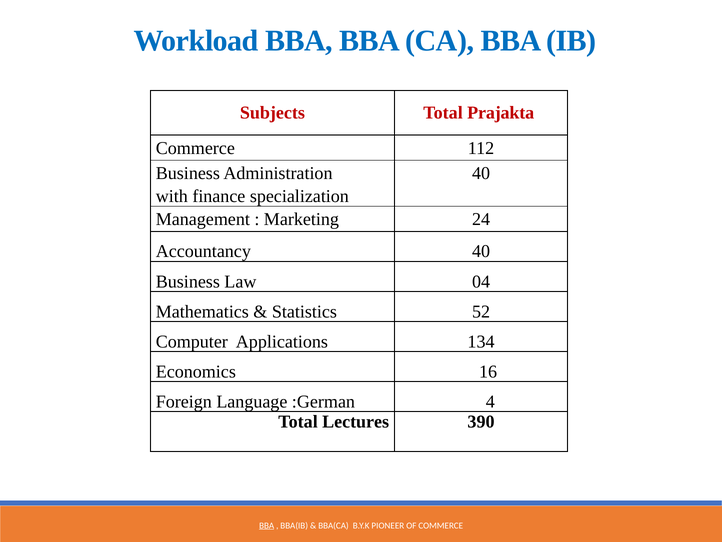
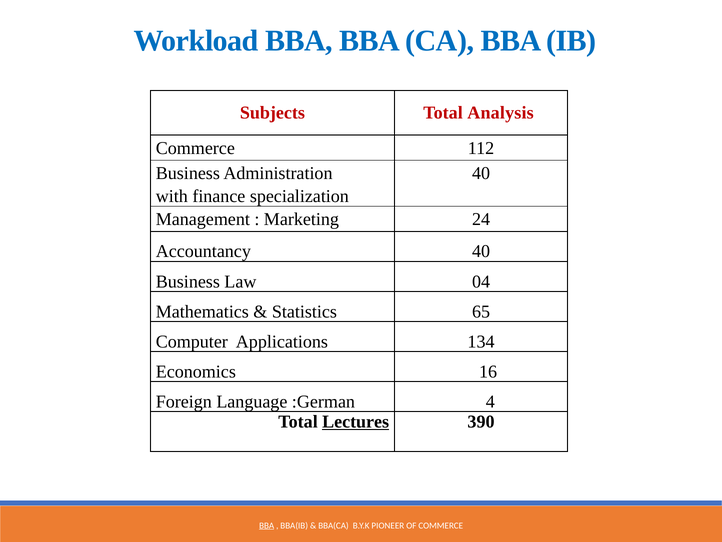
Prajakta: Prajakta -> Analysis (501, 113)
52: 52 -> 65 (481, 311)
Lectures underline: none -> present (356, 421)
